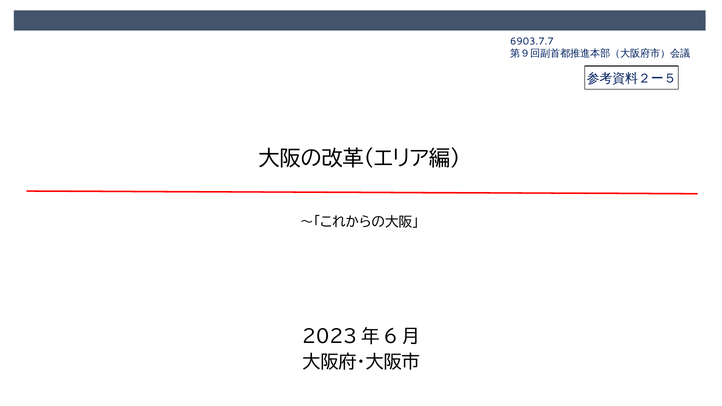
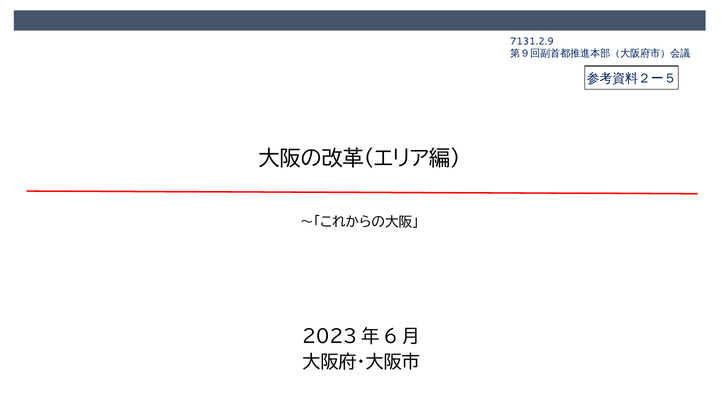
6903.7.7: 6903.7.7 -> 7131.2.9 (532, 41)
